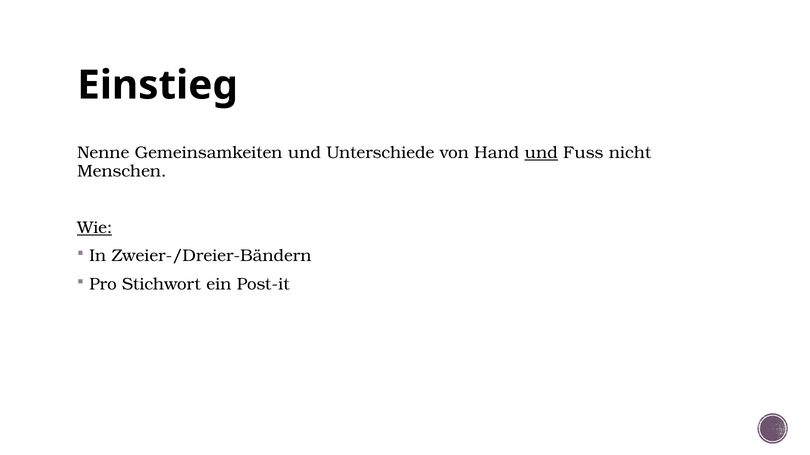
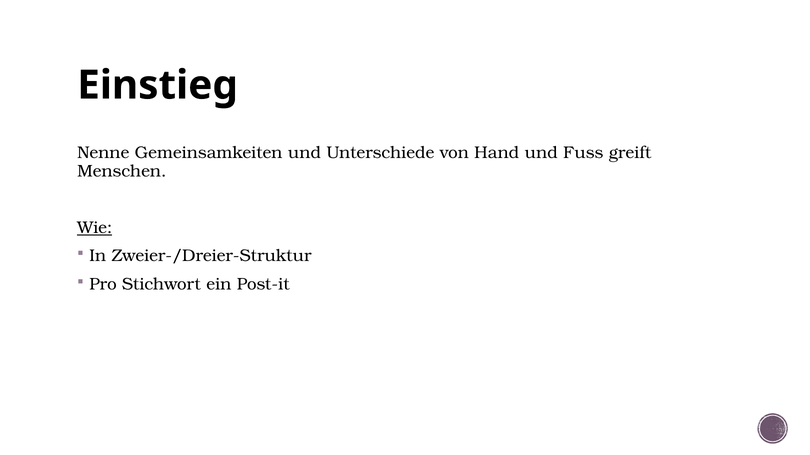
und underline: present -> none (541, 153)
nicht: nicht -> greift (630, 153)
Zweier-/Dreier-Bändern: Zweier-/Dreier-Bändern -> Zweier-/Dreier-Struktur (212, 256)
